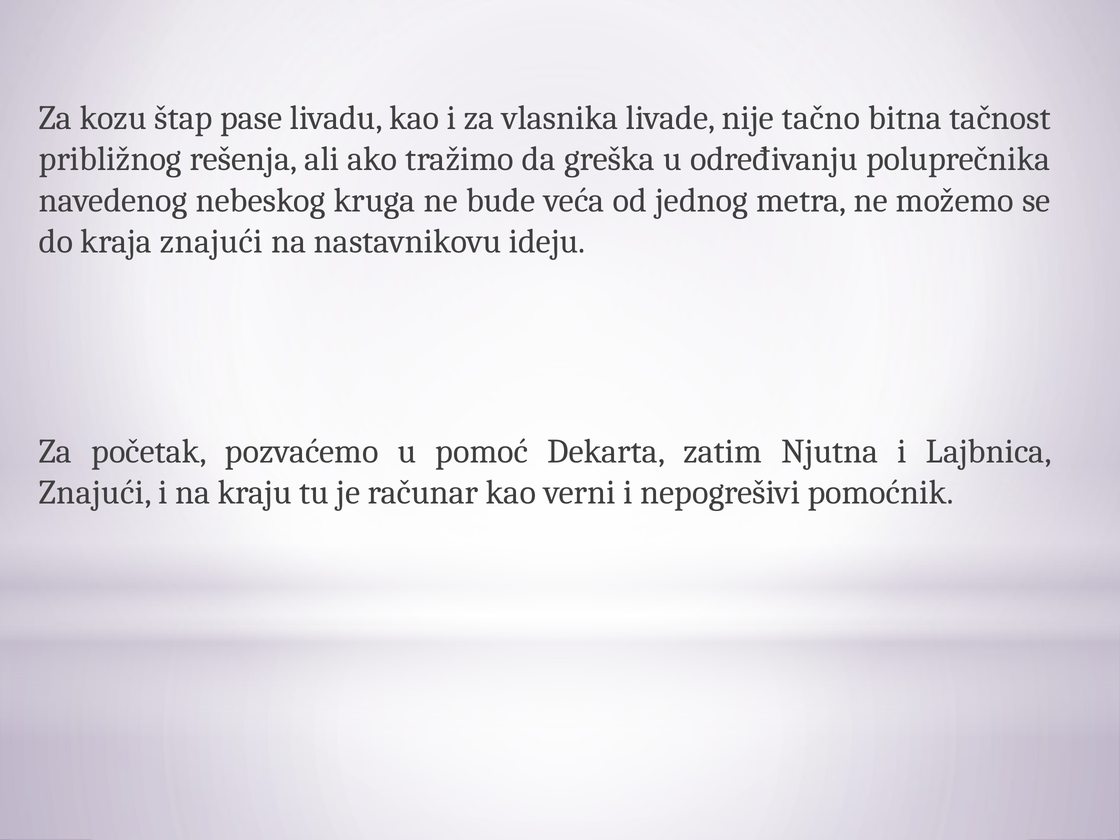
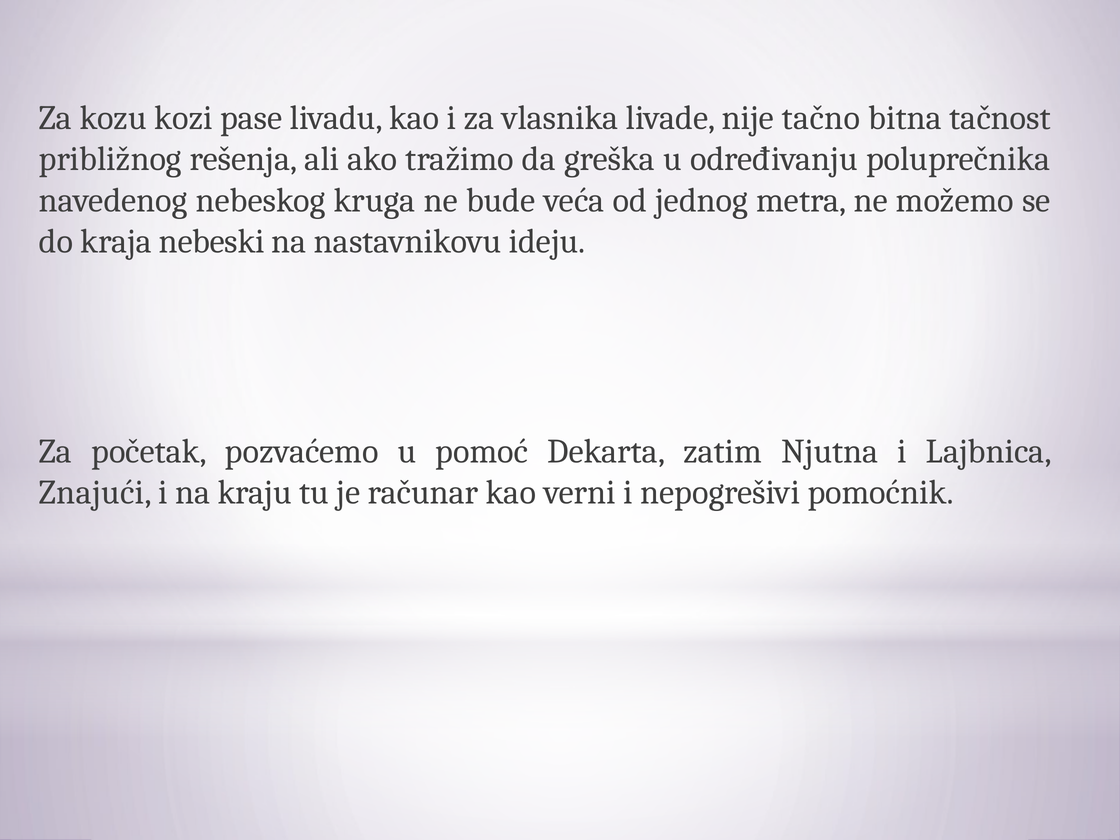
štap: štap -> kozi (183, 118)
kraja znajući: znajući -> nebeski (212, 241)
